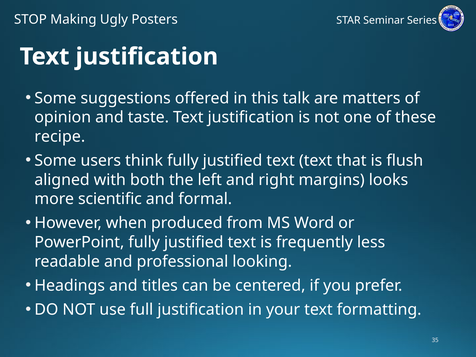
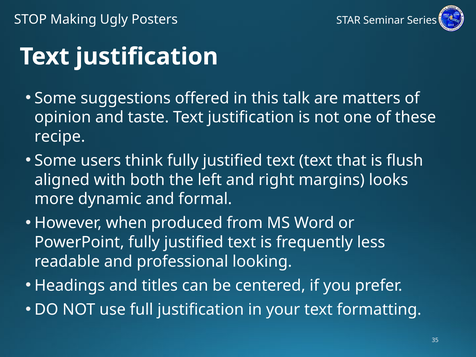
scientific: scientific -> dynamic (110, 199)
